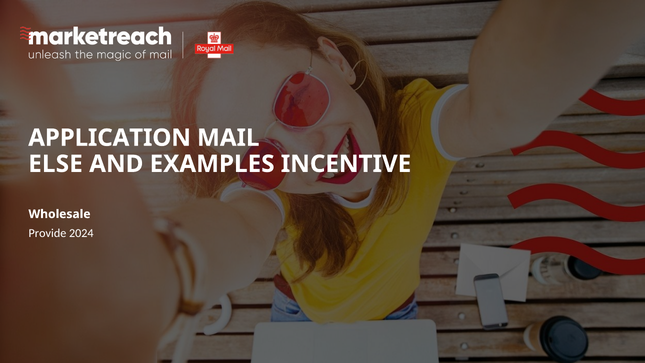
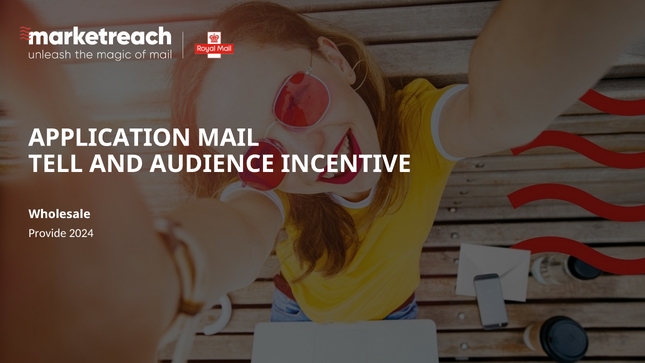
ELSE: ELSE -> TELL (56, 164)
EXAMPLES: EXAMPLES -> AUDIENCE (212, 164)
